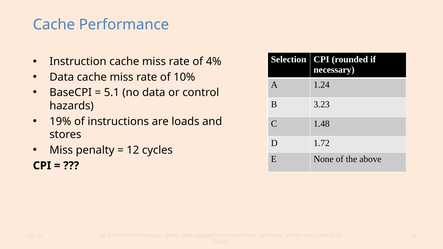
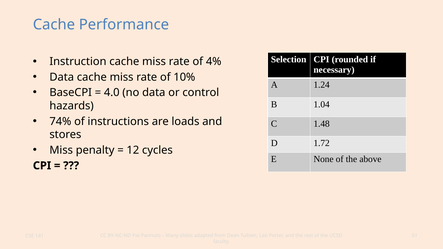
5.1: 5.1 -> 4.0 (112, 93)
3.23: 3.23 -> 1.04 (322, 104)
19%: 19% -> 74% (60, 121)
